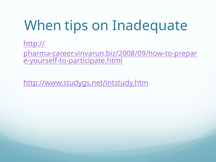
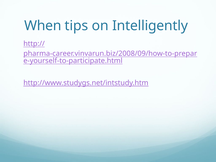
Inadequate: Inadequate -> Intelligently (150, 26)
